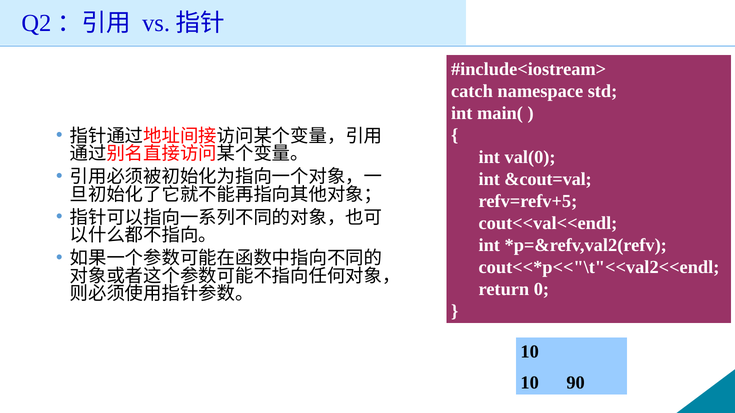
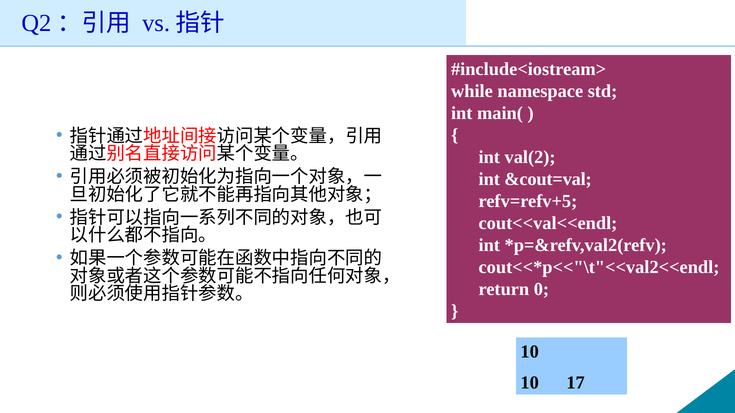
catch: catch -> while (472, 91)
val(0: val(0 -> val(2 (530, 157)
90: 90 -> 17 (576, 383)
